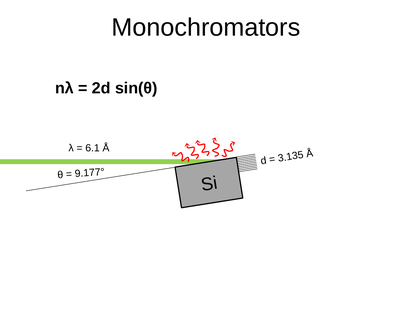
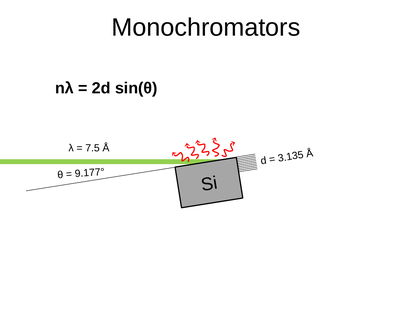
6.1: 6.1 -> 7.5 (93, 148)
